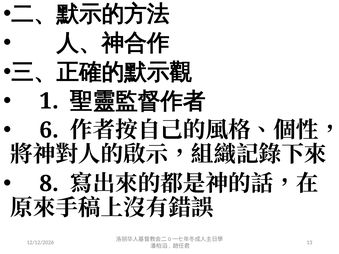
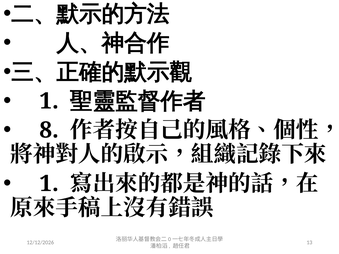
6: 6 -> 8 (49, 130)
8: 8 -> 1 (49, 184)
